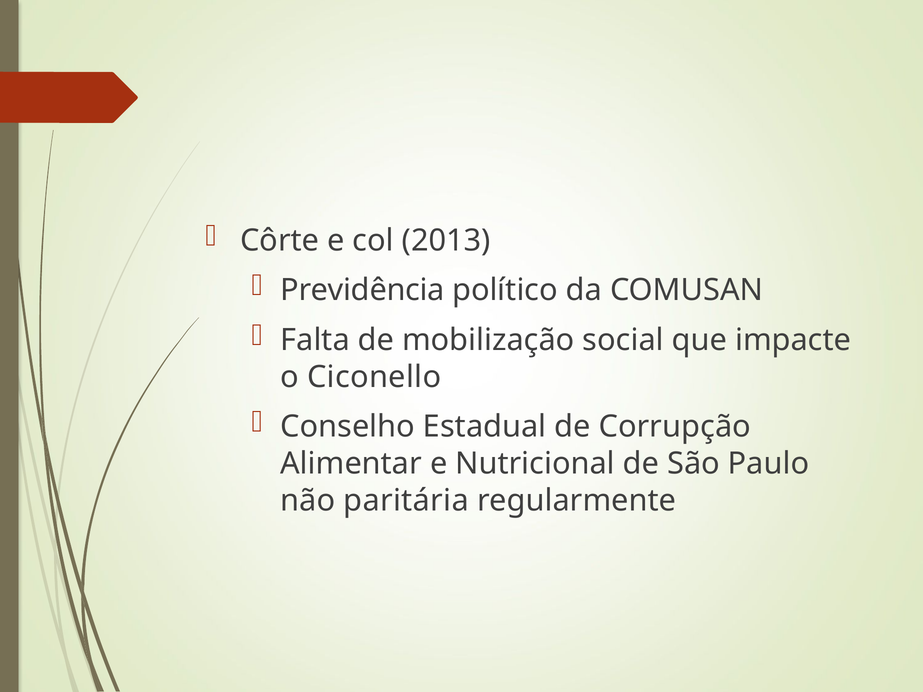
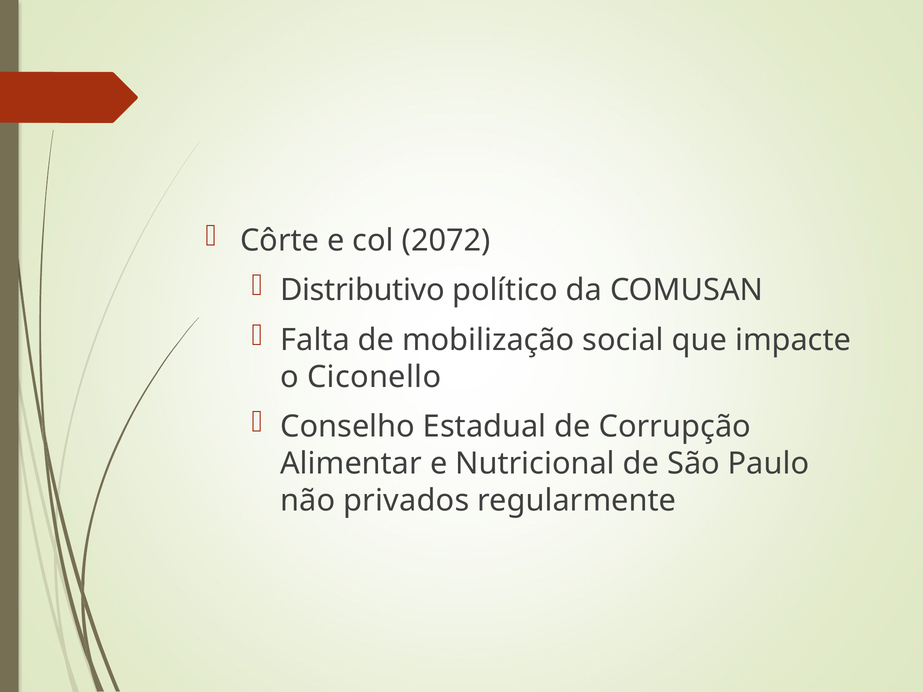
2013: 2013 -> 2072 (446, 241)
Previdência: Previdência -> Distributivo (362, 290)
paritária: paritária -> privados (406, 501)
